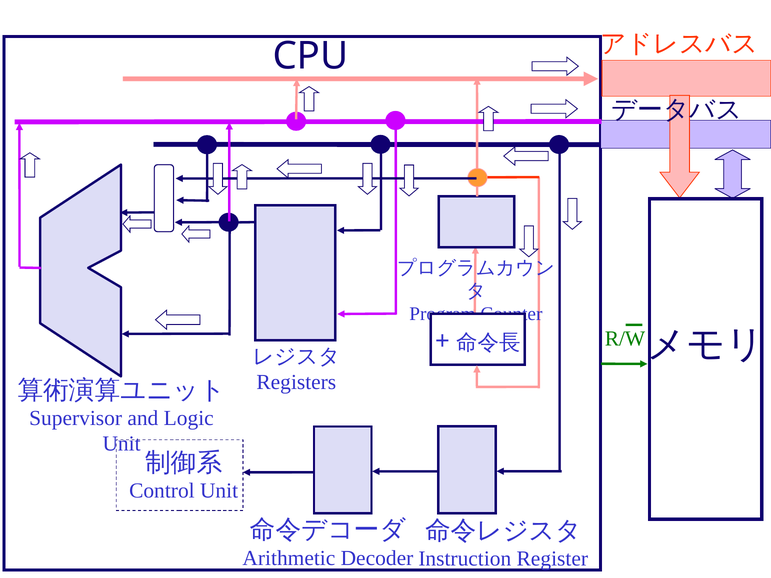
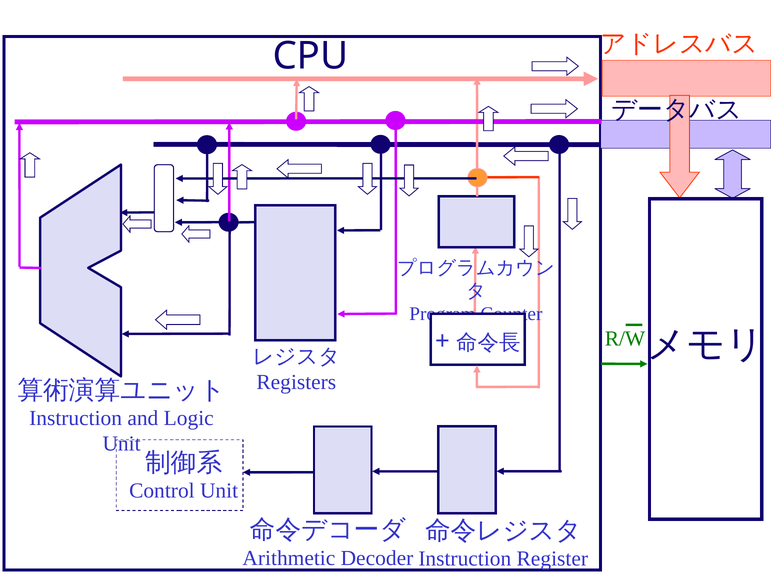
Supervisor: Supervisor -> Instruction (76, 418)
